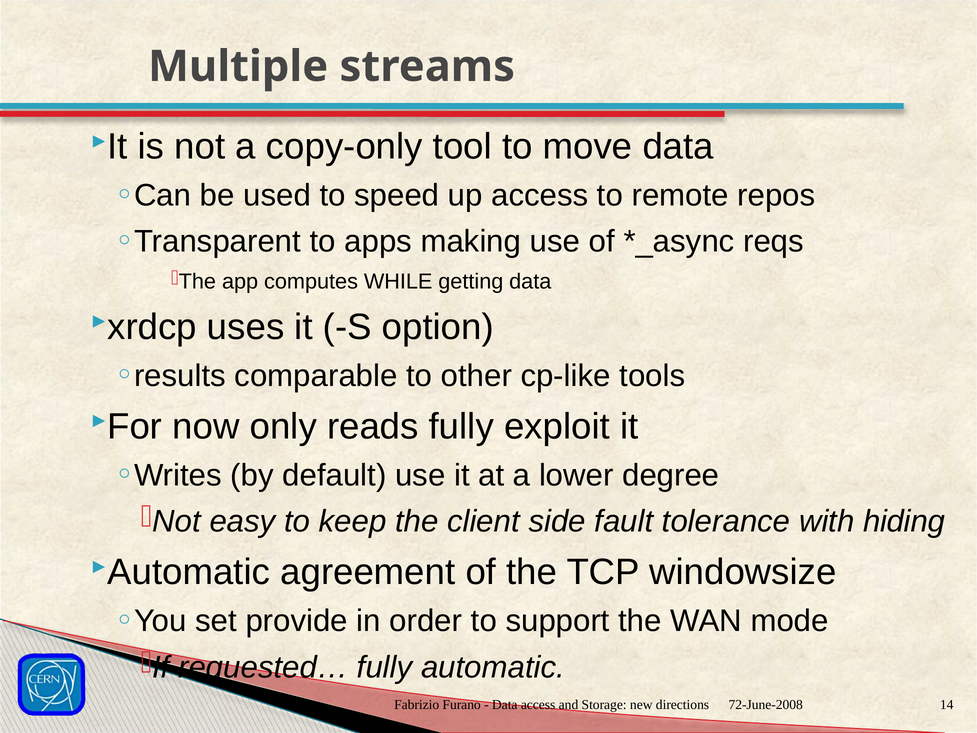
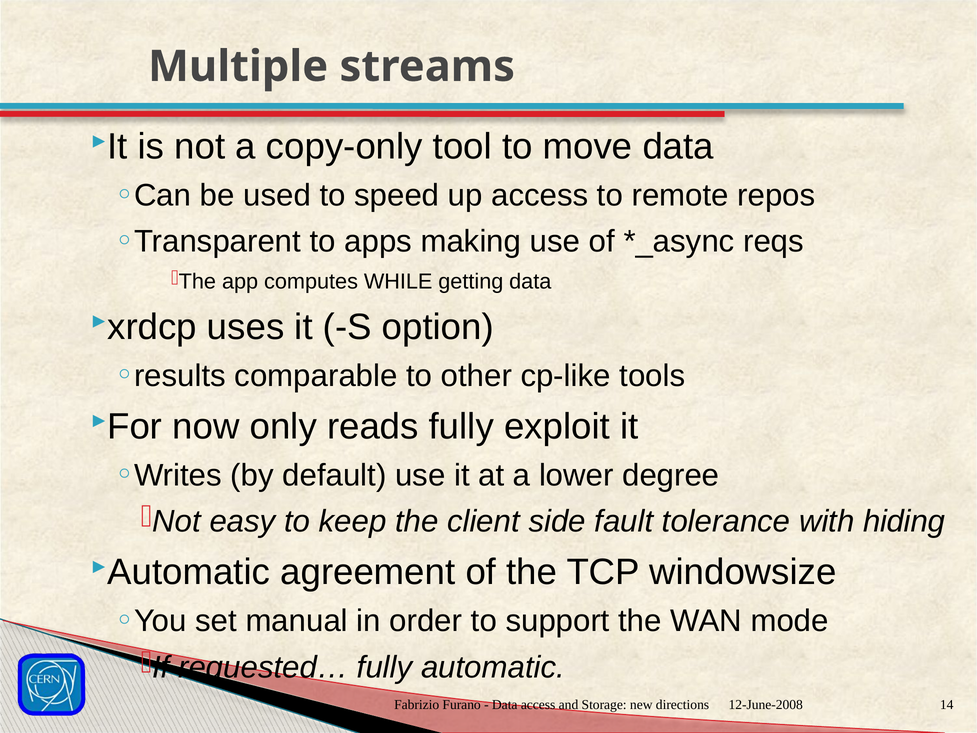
provide: provide -> manual (297, 621)
72-June-2008: 72-June-2008 -> 12-June-2008 (766, 704)
